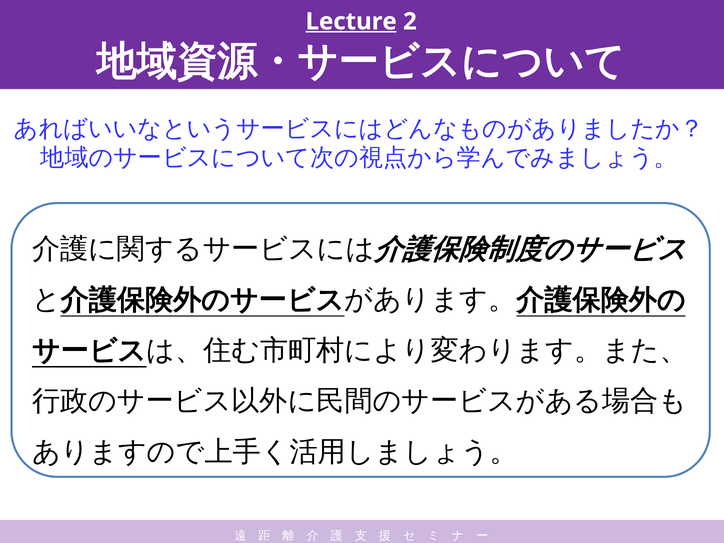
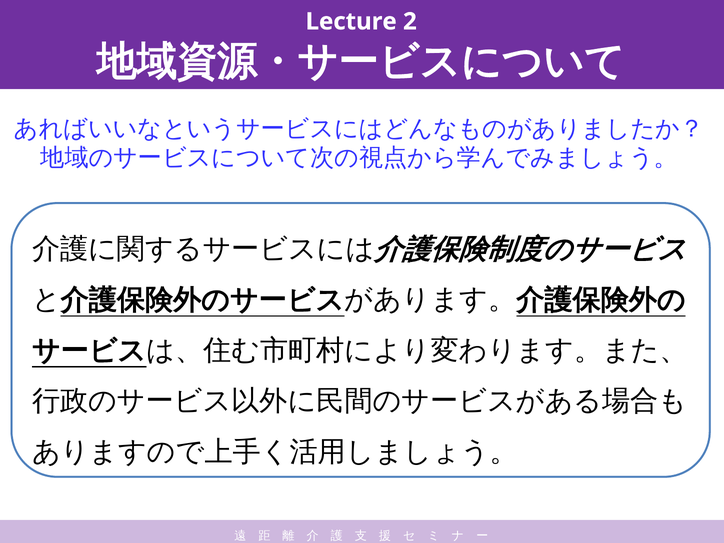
Lecture underline: present -> none (351, 22)
